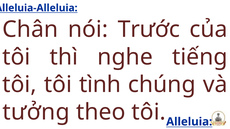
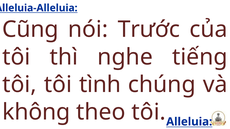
Chân: Chân -> Cũng (30, 29)
tưởng: tưởng -> không (36, 112)
